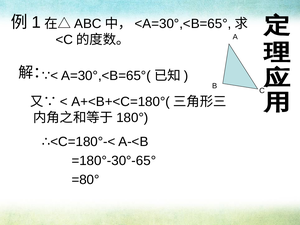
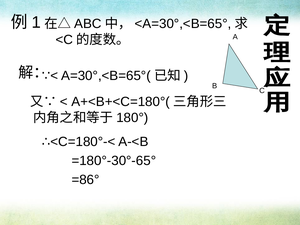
=80°: =80° -> =86° (86, 180)
